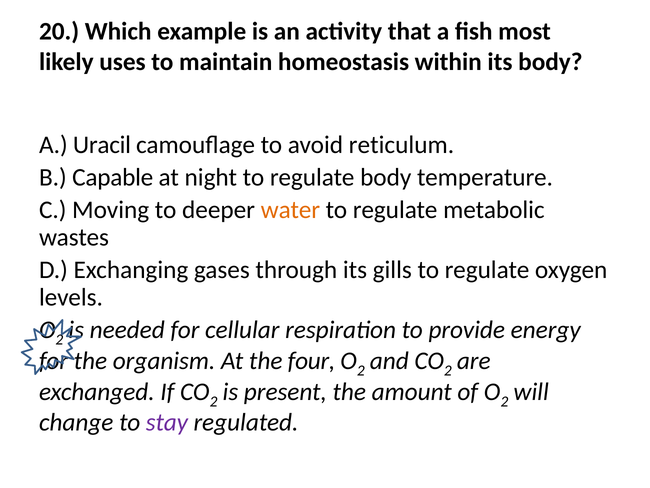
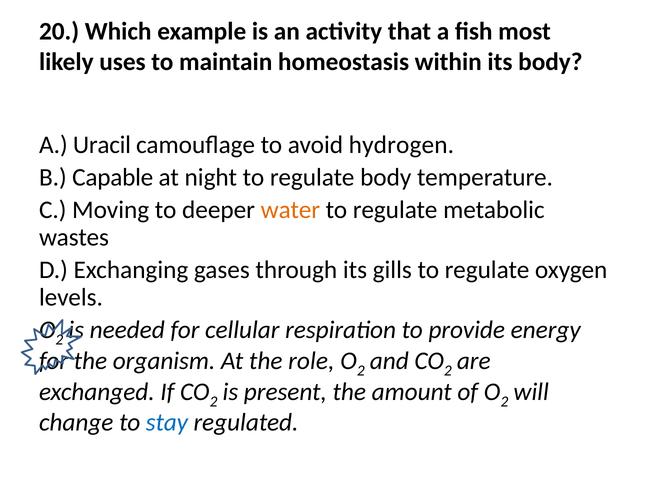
reticulum: reticulum -> hydrogen (401, 145)
four: four -> role (311, 360)
stay colour: purple -> blue (167, 422)
